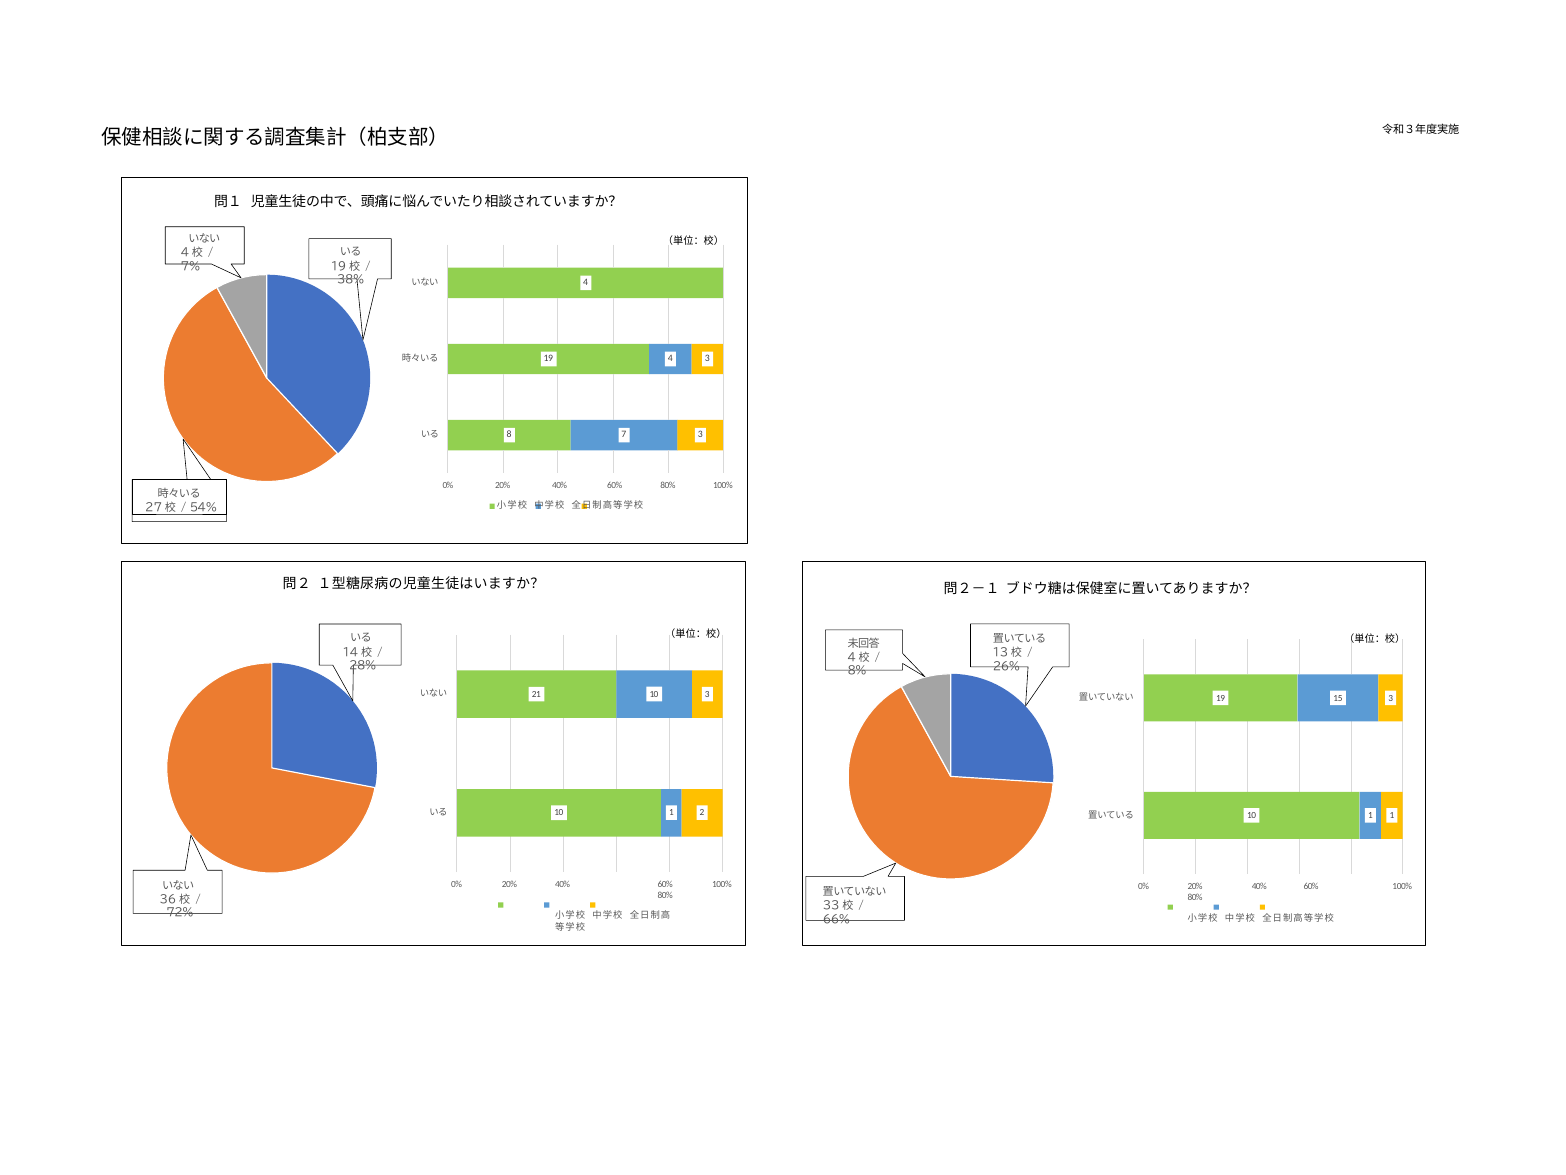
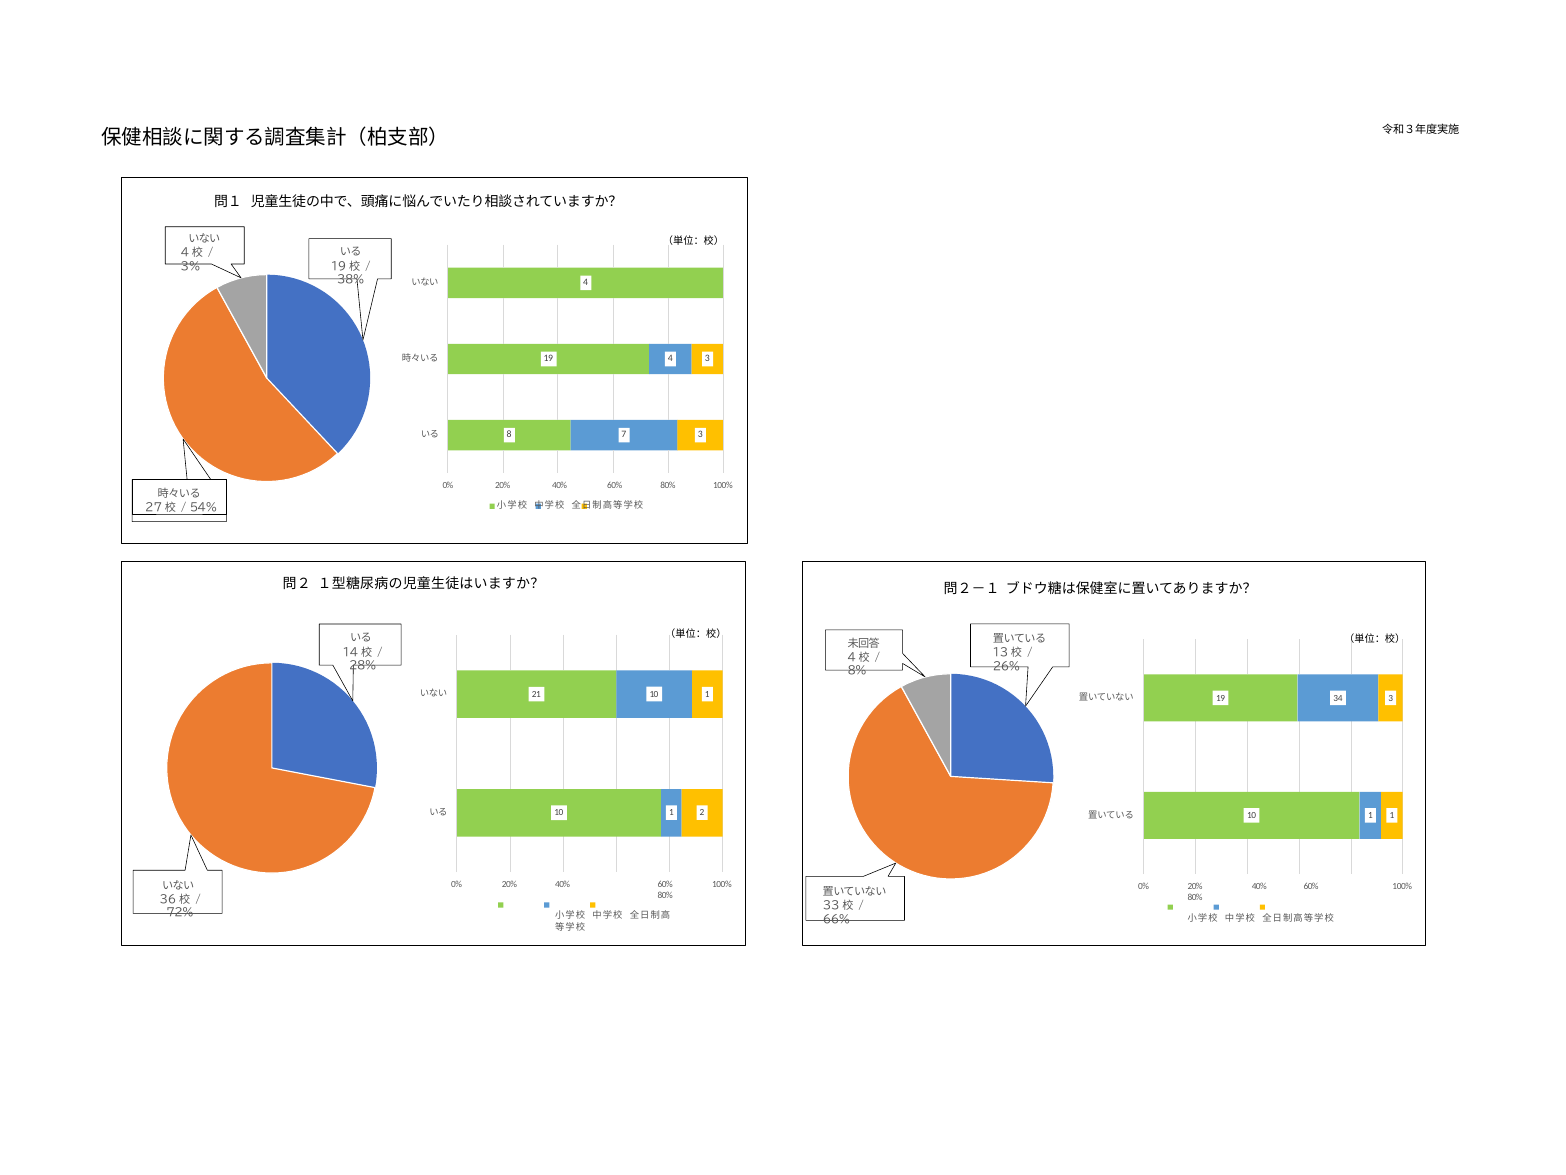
7%: 7% -> 3% (190, 266)
10 3: 3 -> 1 (707, 694)
15: 15 -> 34 (1338, 698)
